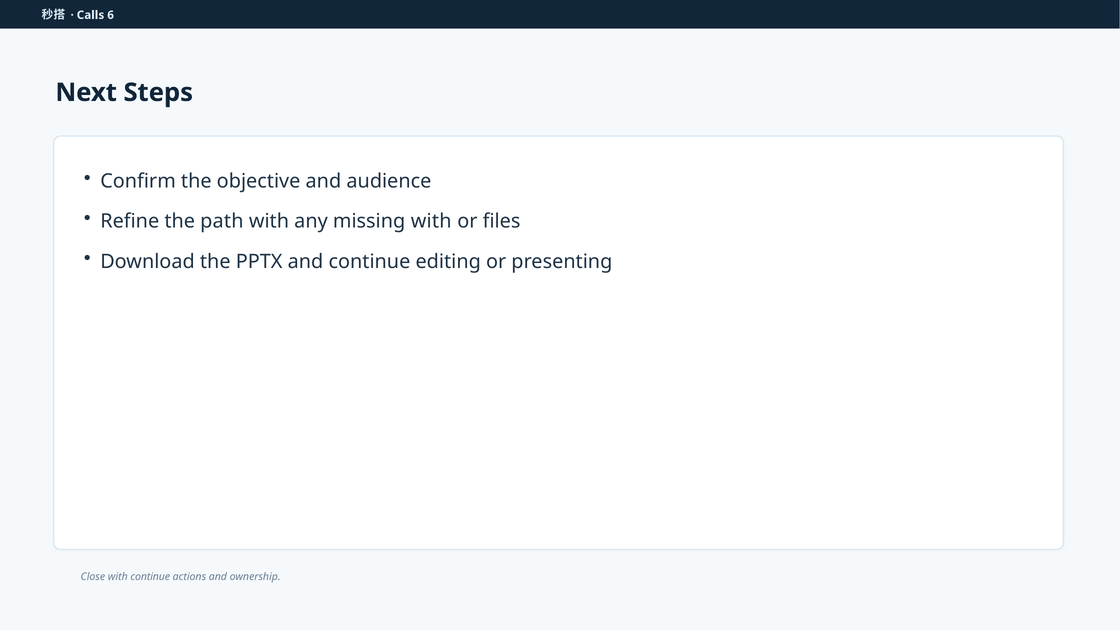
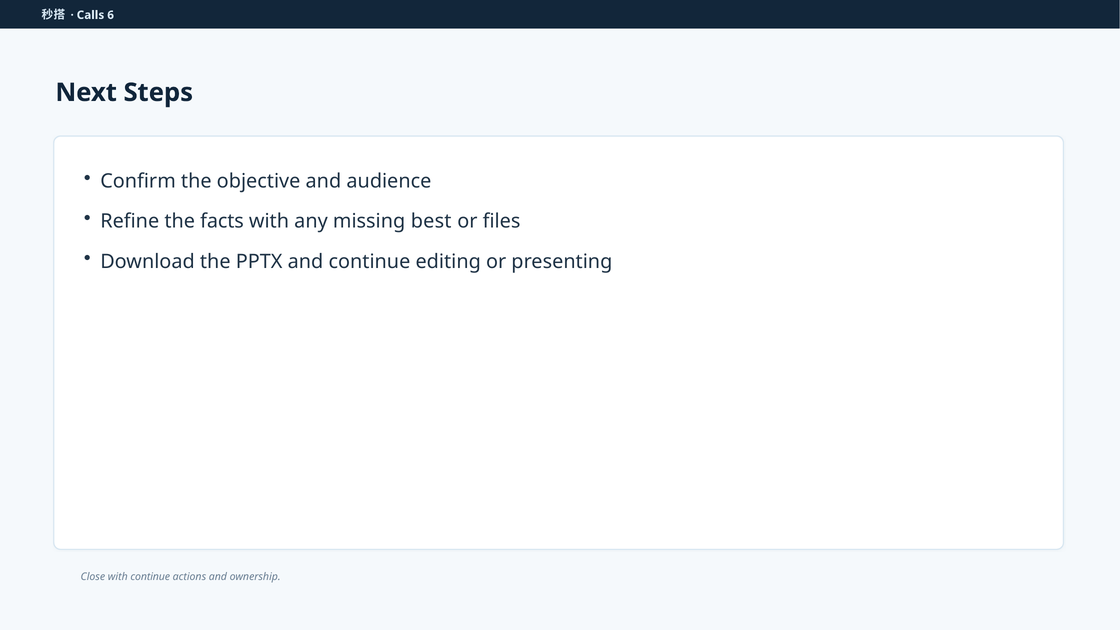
path: path -> facts (222, 221)
missing with: with -> best (431, 221)
